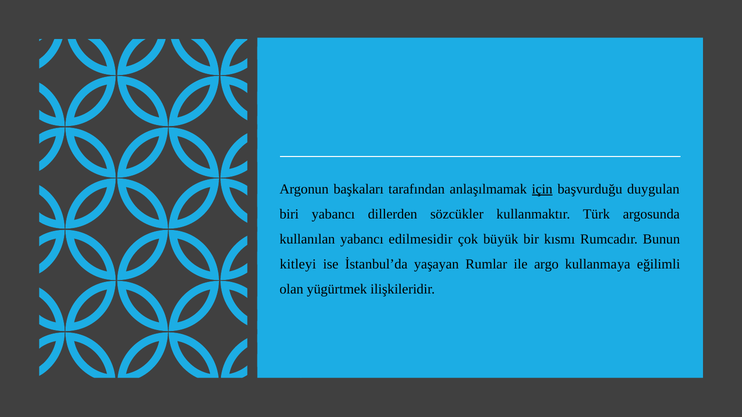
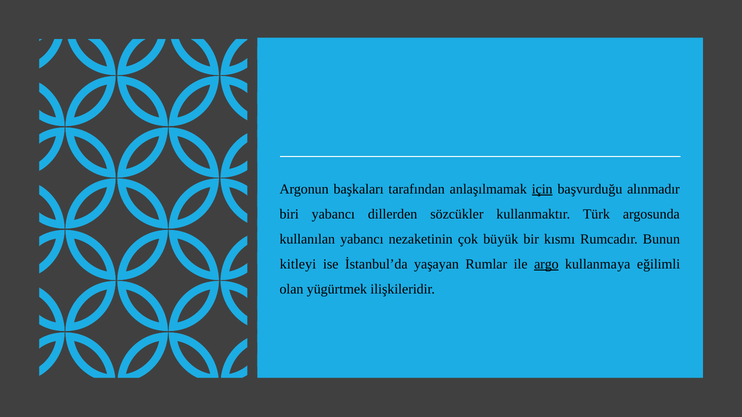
duygulan: duygulan -> alınmadır (653, 189)
edilmesidir: edilmesidir -> nezaketinin (421, 239)
argo underline: none -> present (546, 264)
